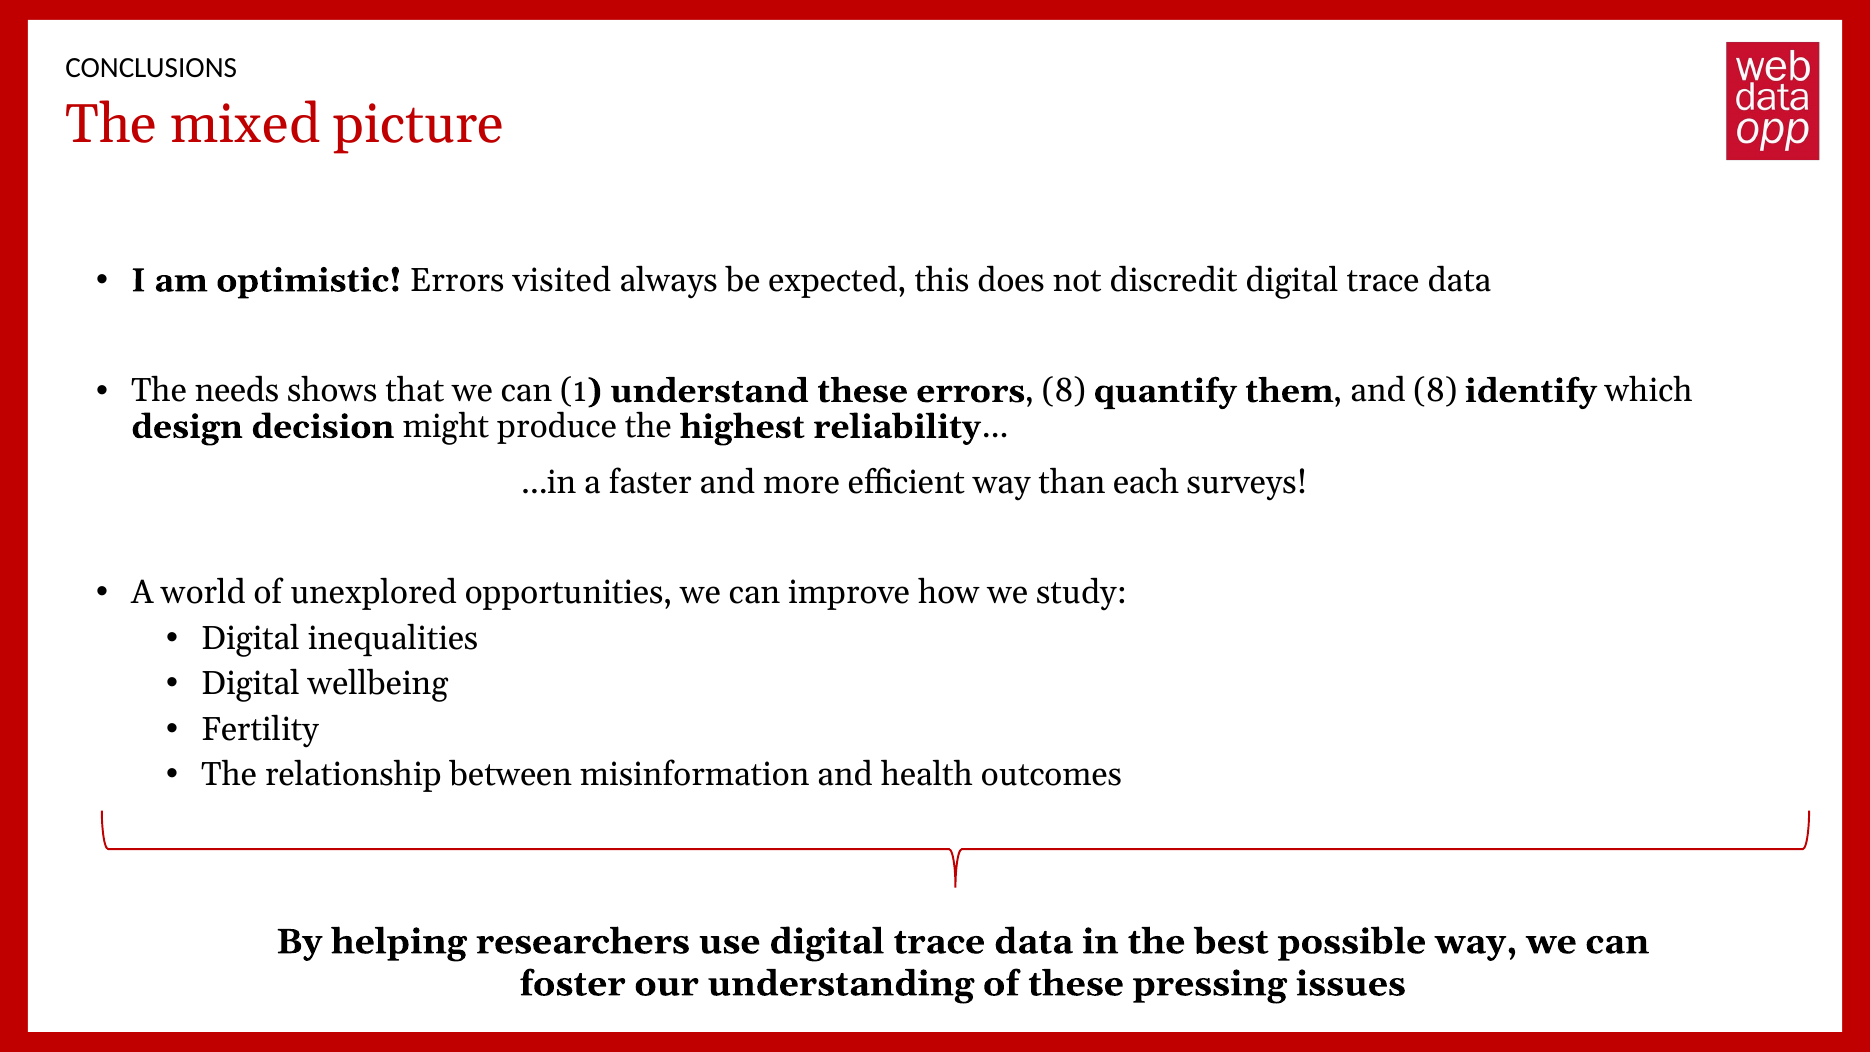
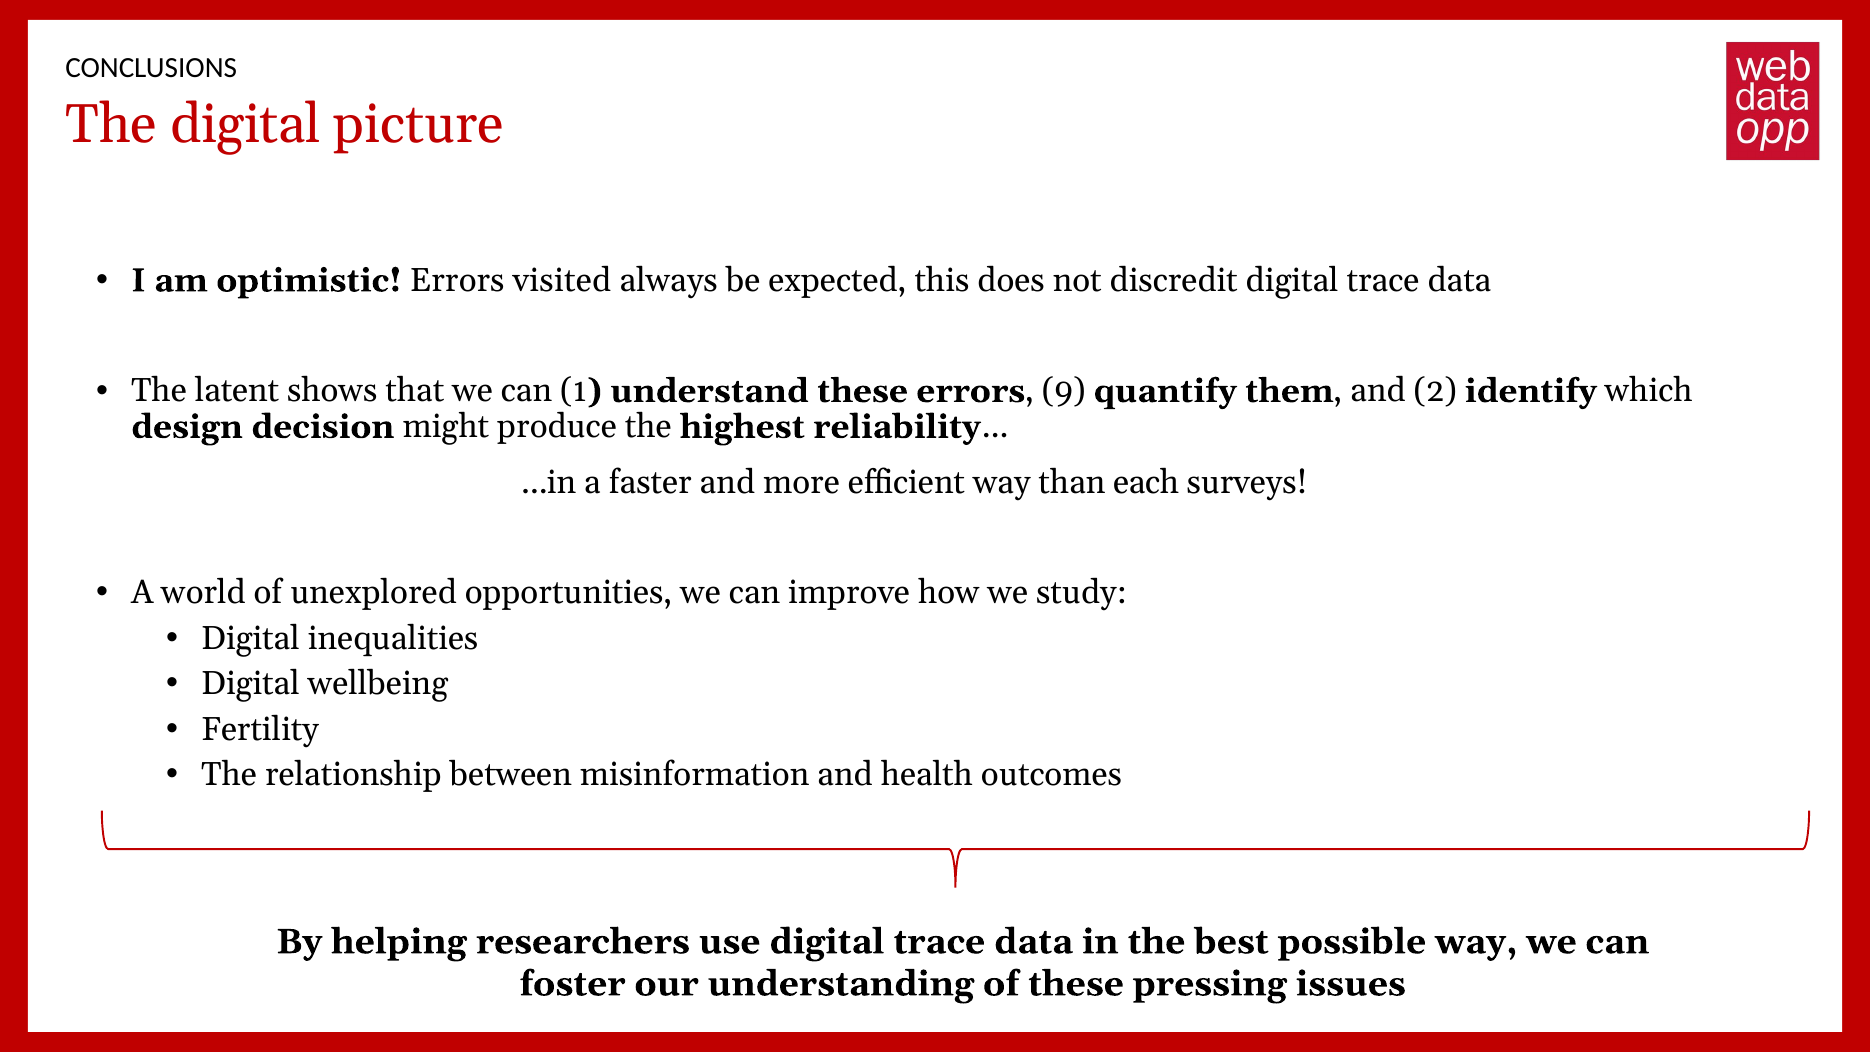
The mixed: mixed -> digital (246, 124)
The needs: needs -> latent (237, 391)
errors 8: 8 -> 9 (1064, 391)
and 8: 8 -> 2 (1435, 391)
